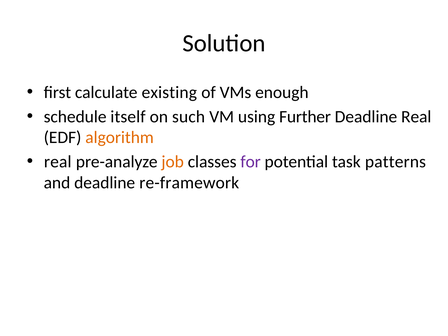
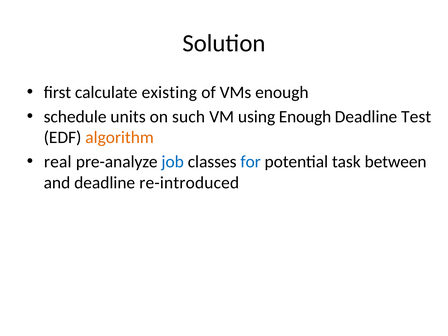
itself: itself -> units (128, 117)
using Further: Further -> Enough (305, 117)
Deadline Real: Real -> Test (416, 117)
job colour: orange -> blue (173, 162)
for colour: purple -> blue (251, 162)
patterns: patterns -> between (396, 162)
re-framework: re-framework -> re-introduced (189, 183)
